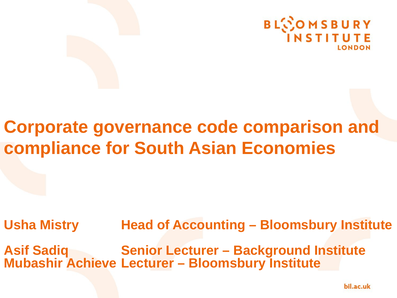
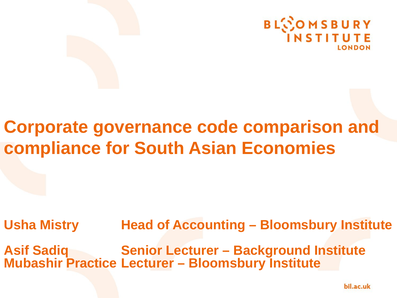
Achieve: Achieve -> Practice (91, 263)
